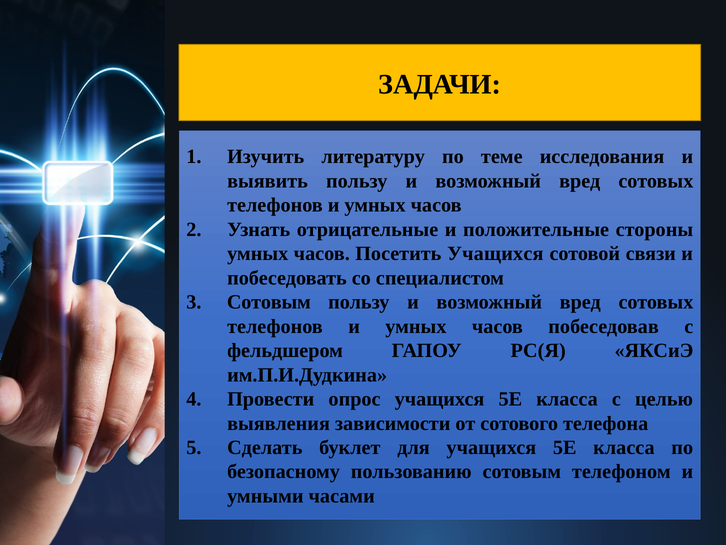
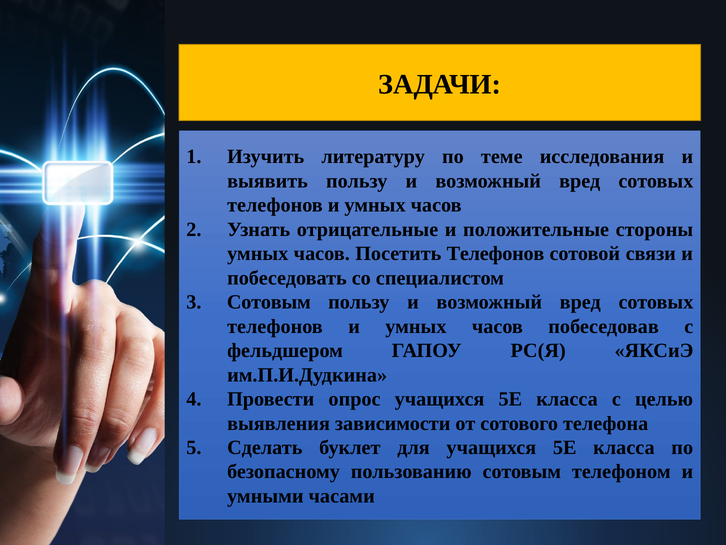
Посетить Учащихся: Учащихся -> Телефонов (496, 253)
